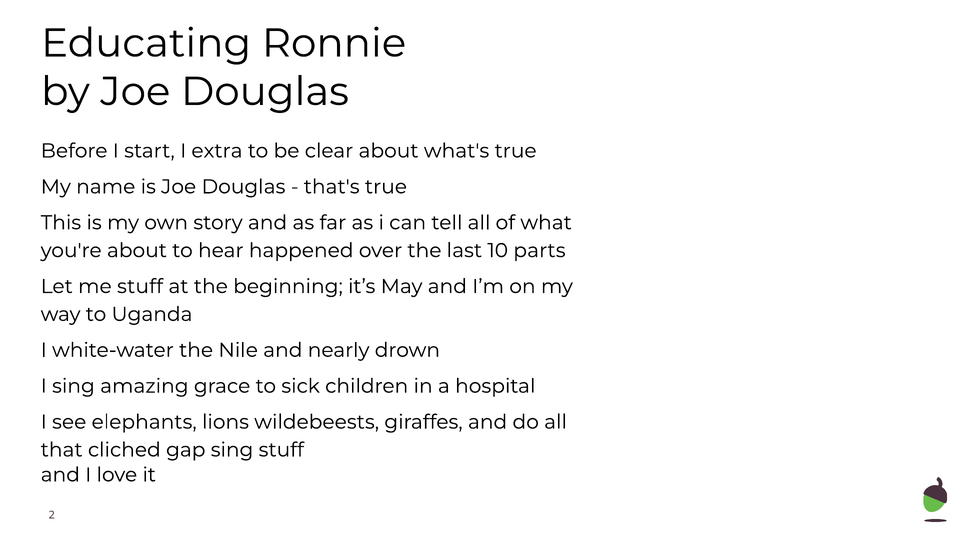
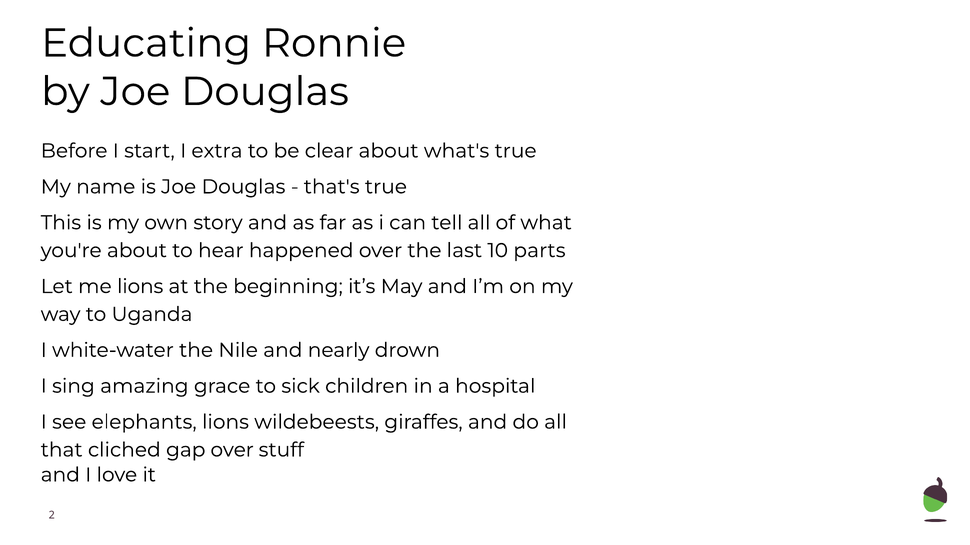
me stuff: stuff -> lions (140, 287)
gap sing: sing -> over (232, 450)
